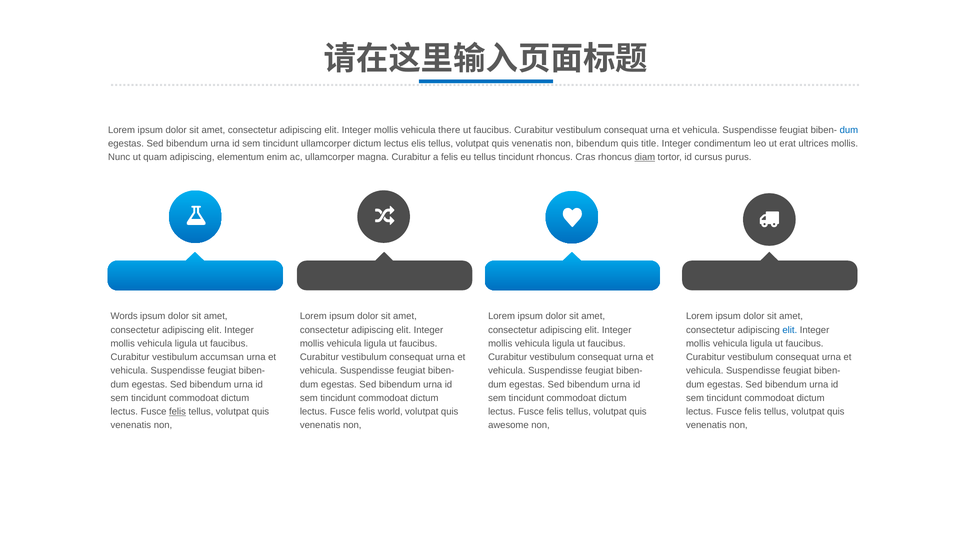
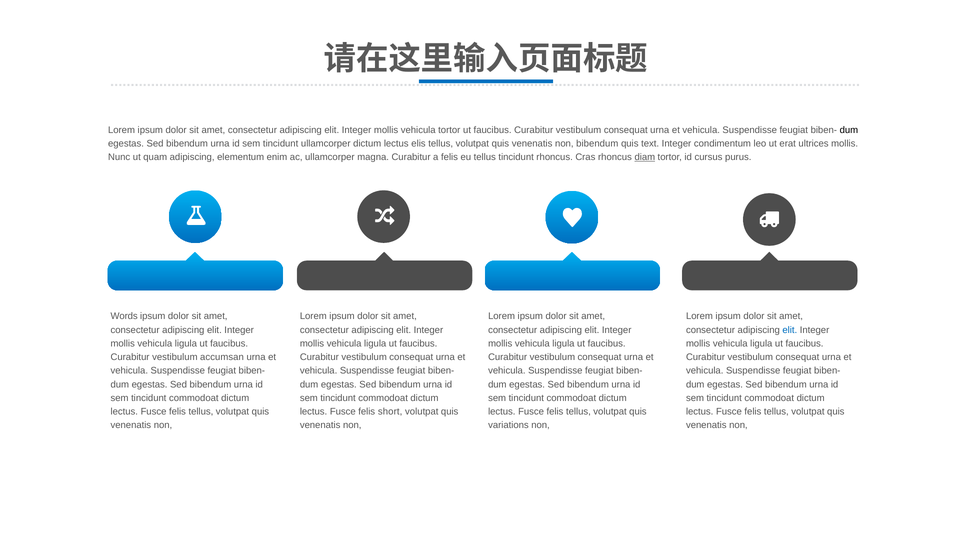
vehicula there: there -> tortor (449, 130)
dum colour: blue -> black (849, 130)
title: title -> text (650, 144)
felis underline: present -> none (177, 412)
world: world -> short (390, 412)
awesome: awesome -> variations (508, 426)
